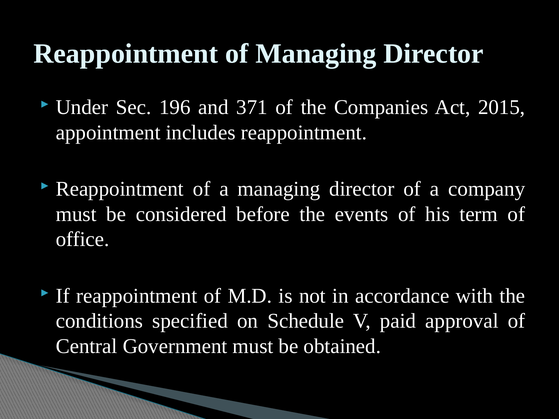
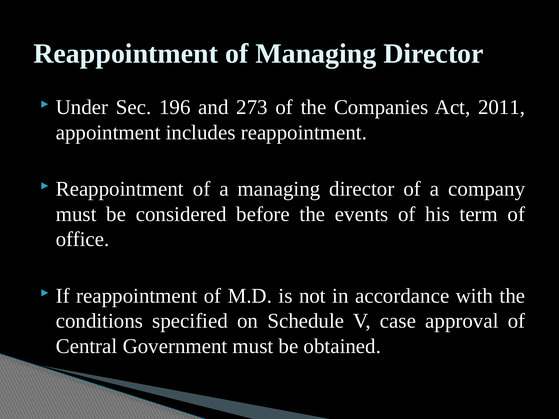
371: 371 -> 273 (252, 107)
2015: 2015 -> 2011 (502, 107)
paid: paid -> case (398, 321)
